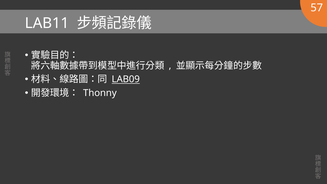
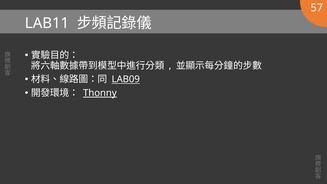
Thonny underline: none -> present (100, 93)
